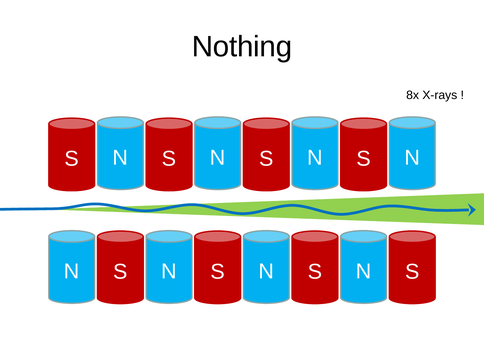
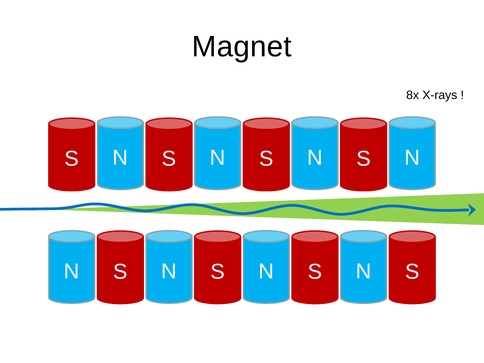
Nothing: Nothing -> Magnet (242, 47)
